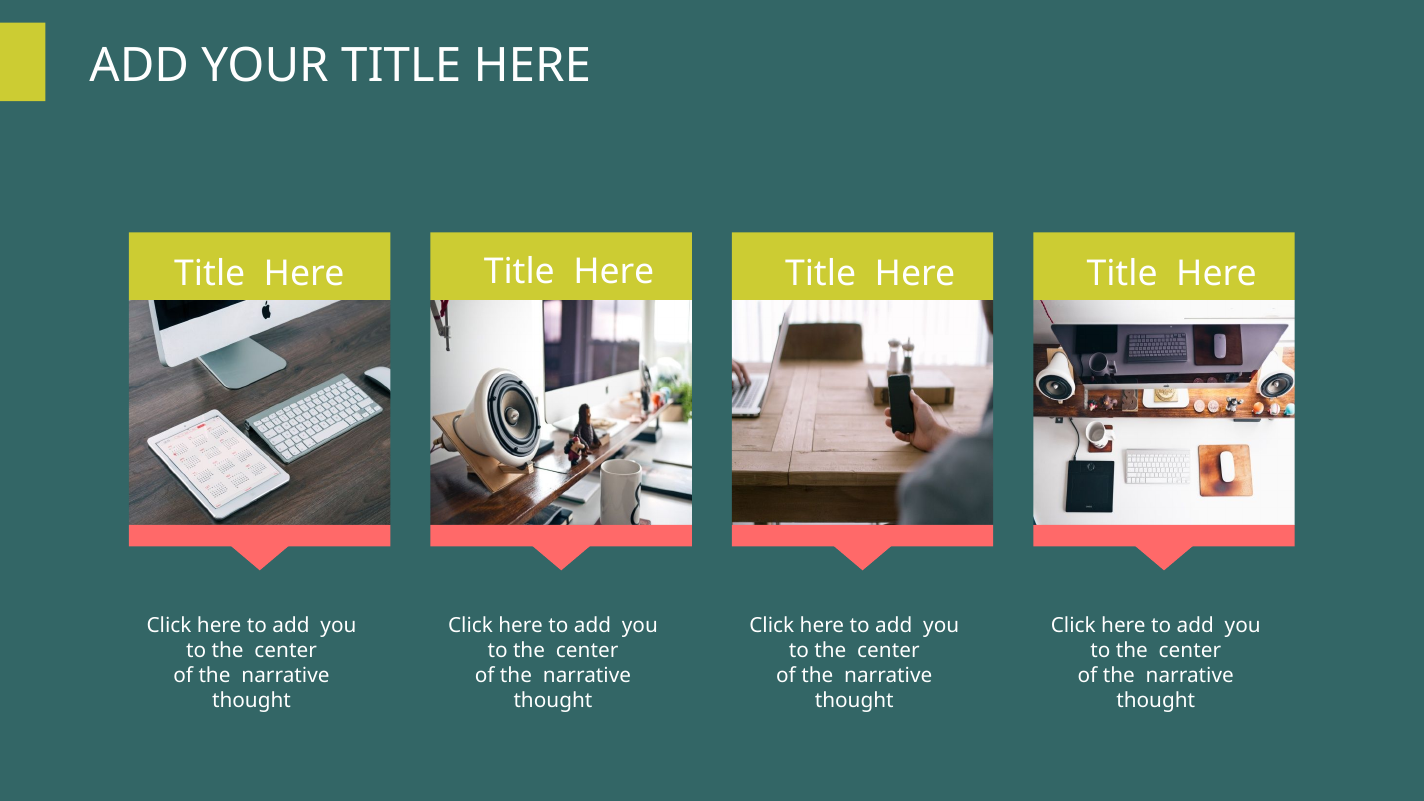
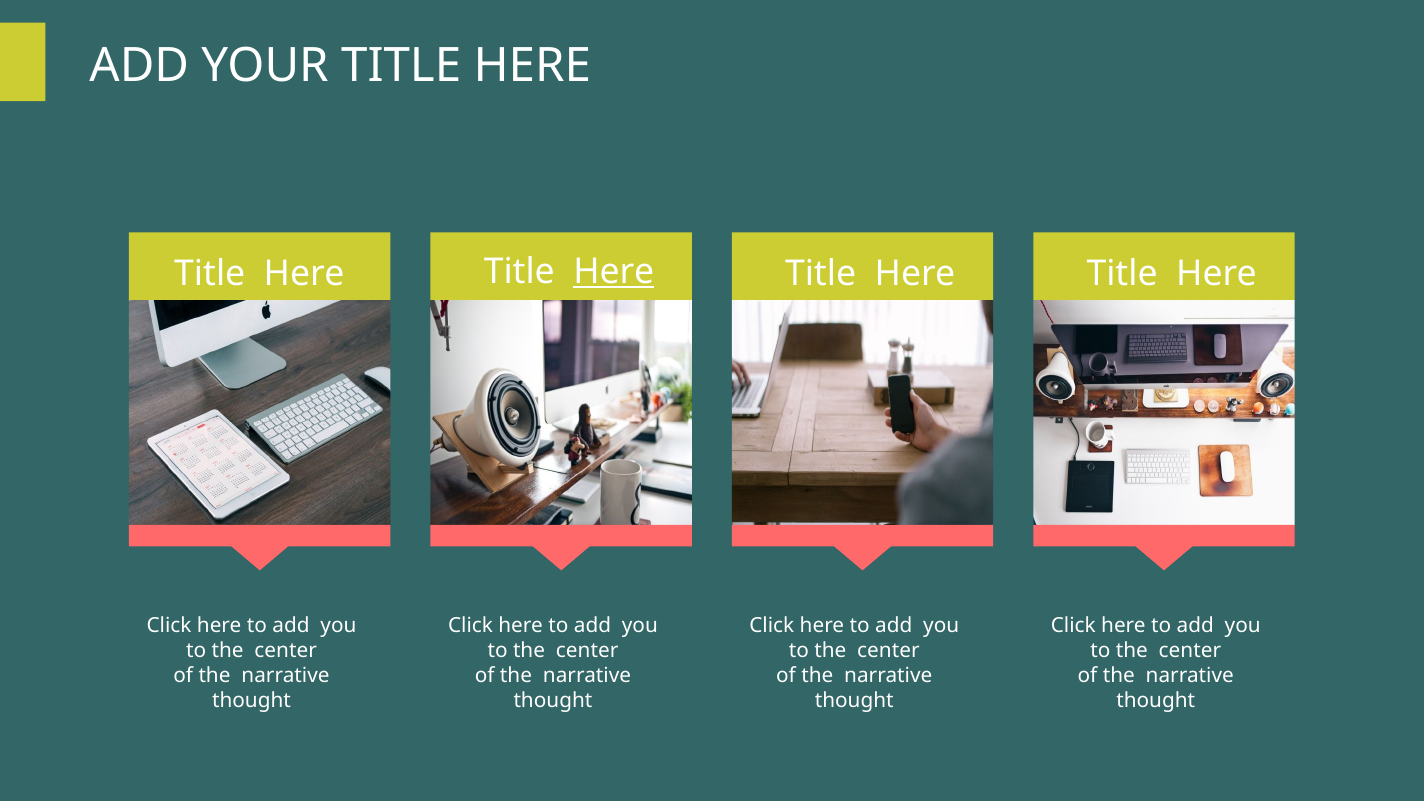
Here underline: none -> present (614, 272)
